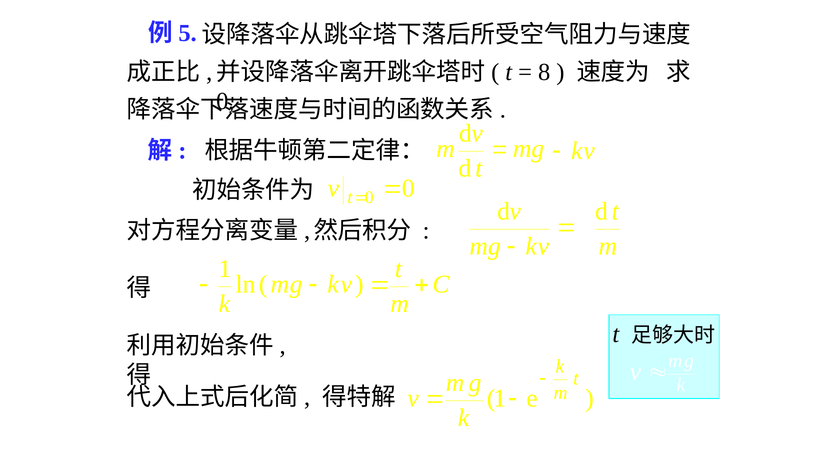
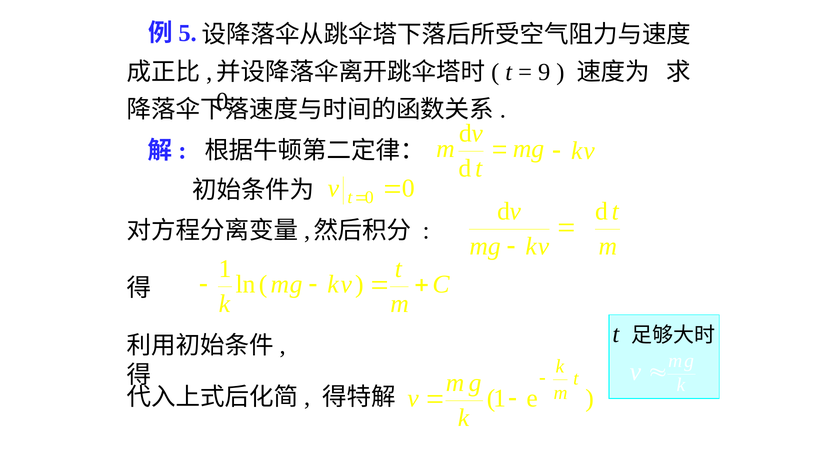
8: 8 -> 9 (544, 72)
